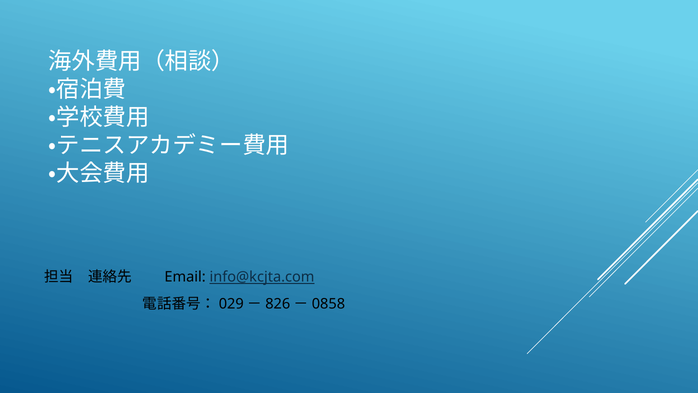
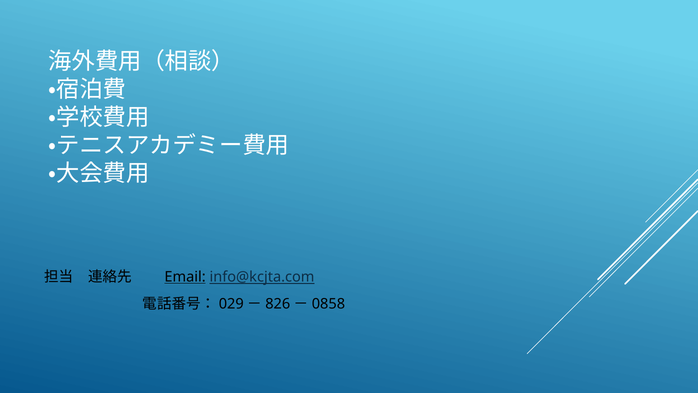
Email underline: none -> present (185, 277)
